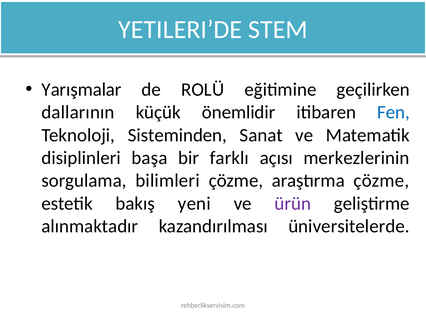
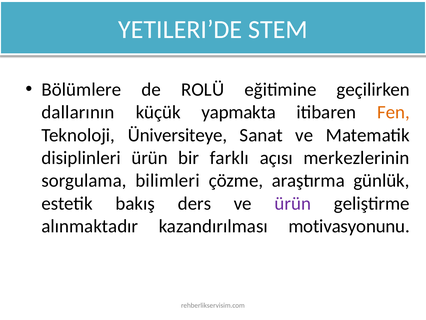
Yarışmalar: Yarışmalar -> Bölümlere (81, 89)
önemlidir: önemlidir -> yapmakta (239, 112)
Fen colour: blue -> orange (393, 112)
Sisteminden: Sisteminden -> Üniversiteye (177, 135)
disiplinleri başa: başa -> ürün (150, 158)
araştırma çözme: çözme -> günlük (381, 180)
yeni: yeni -> ders (195, 203)
üniversitelerde: üniversitelerde -> motivasyonunu (349, 226)
